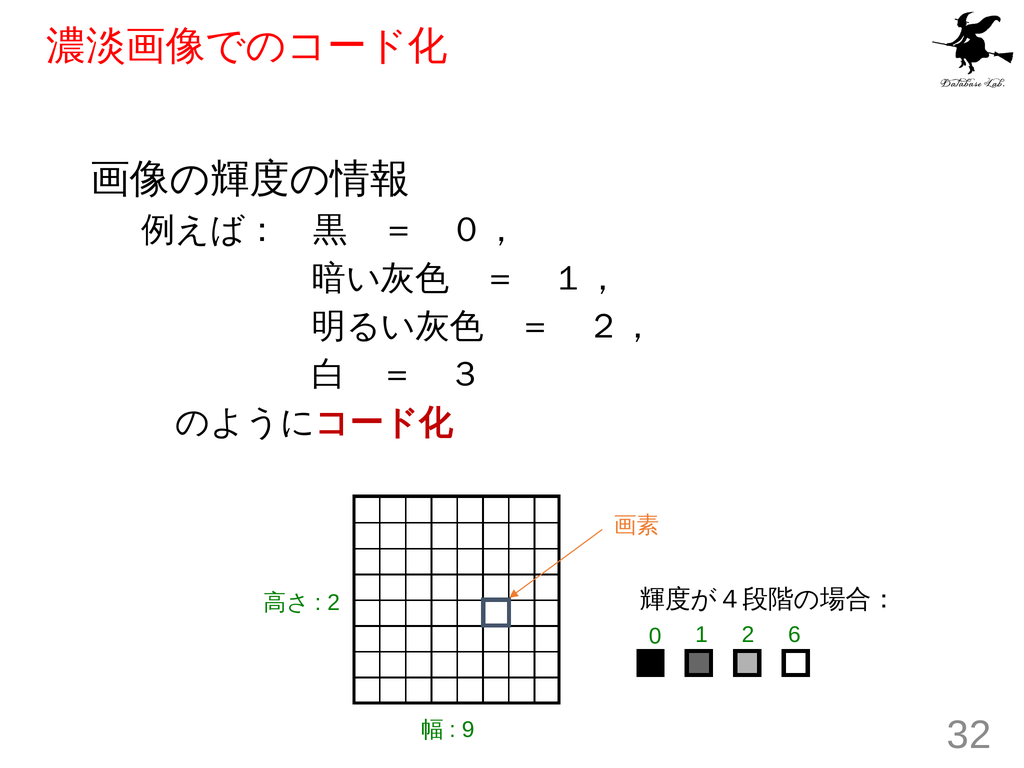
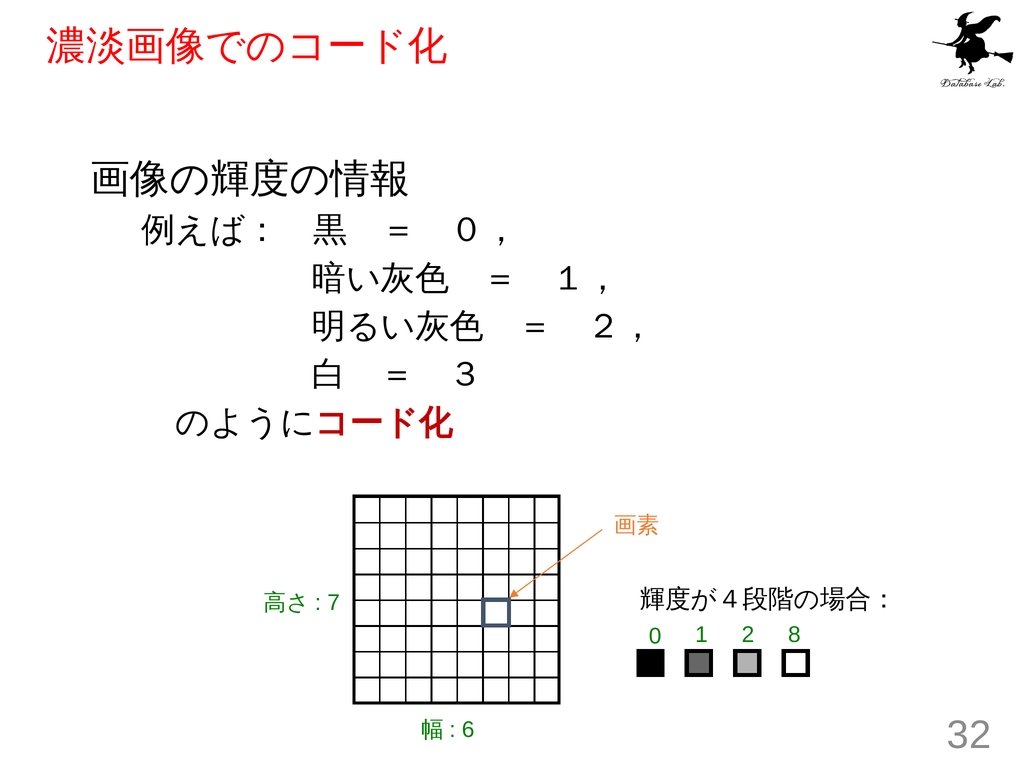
2: 2 -> 7 (334, 603)
6: 6 -> 8 (794, 635)
9: 9 -> 6 (468, 730)
